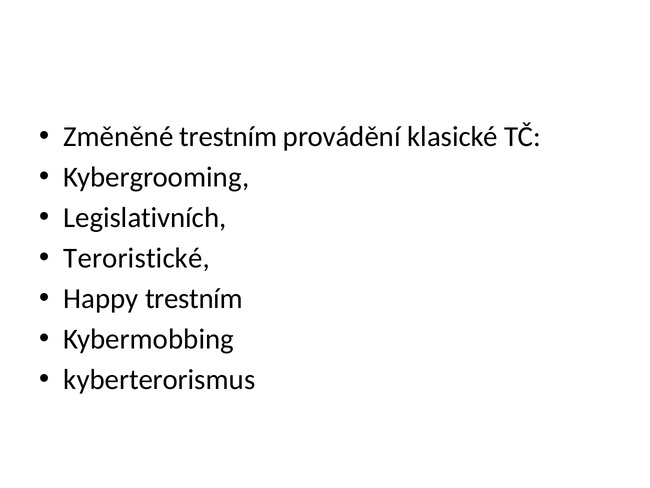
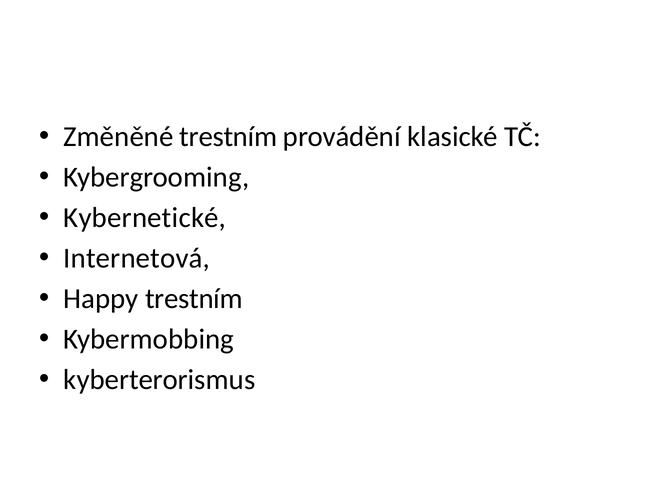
Legislativních: Legislativních -> Kybernetické (145, 217)
Teroristické: Teroristické -> Internetová (137, 258)
